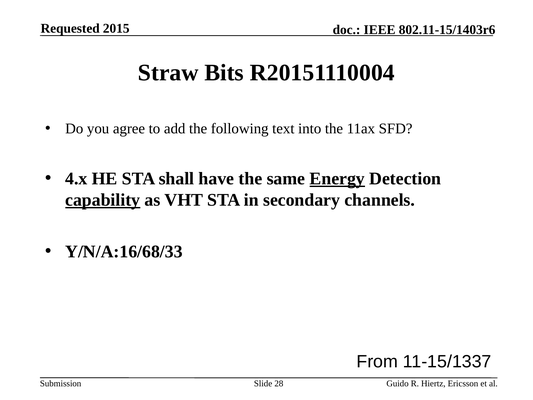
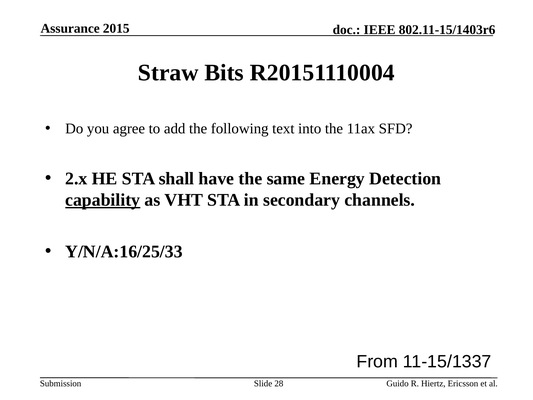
Requested: Requested -> Assurance (70, 28)
4.x: 4.x -> 2.x (76, 179)
Energy underline: present -> none (337, 179)
Y/N/A:16/68/33: Y/N/A:16/68/33 -> Y/N/A:16/25/33 (124, 251)
